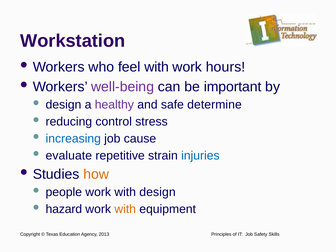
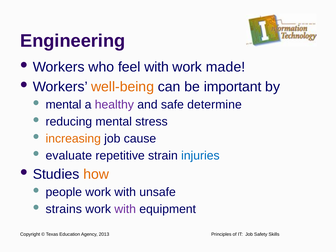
Workstation: Workstation -> Engineering (73, 41)
hours: hours -> made (226, 67)
well-being colour: purple -> orange (123, 87)
design: design -> mental (64, 105)
reducing control: control -> mental (114, 122)
increasing colour: blue -> orange (73, 139)
with design: design -> unsafe (158, 192)
hazard: hazard -> strains (64, 209)
with colour: orange -> purple (125, 209)
